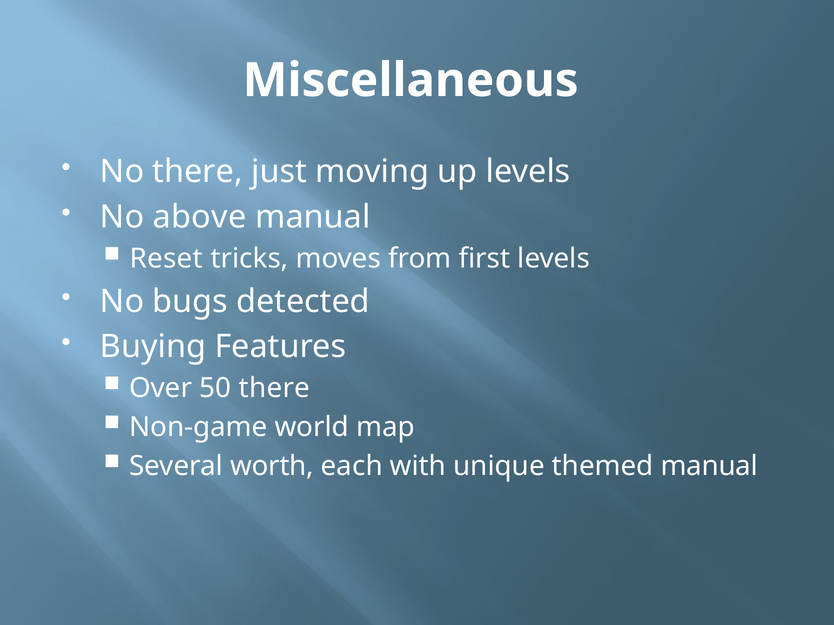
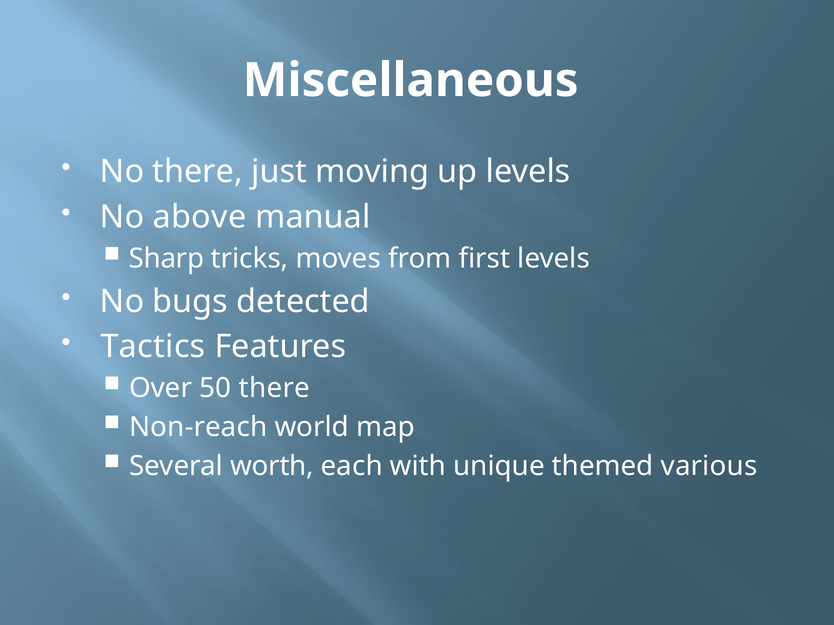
Reset: Reset -> Sharp (167, 259)
Buying: Buying -> Tactics (153, 347)
Non-game: Non-game -> Non-reach (198, 427)
themed manual: manual -> various (709, 466)
